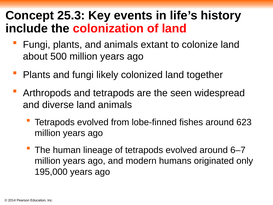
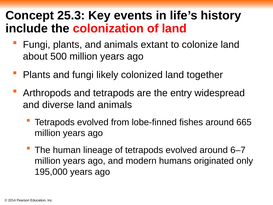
seen: seen -> entry (181, 93)
623: 623 -> 665 (244, 122)
